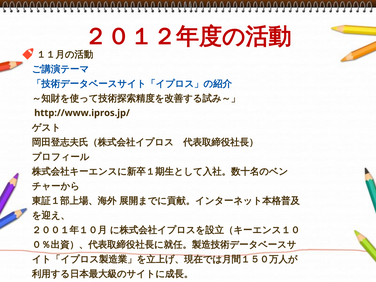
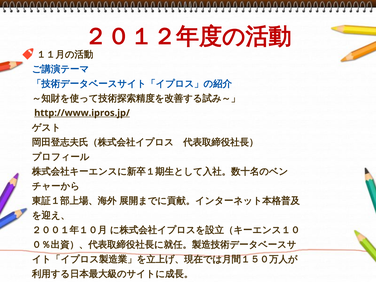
http://www.ipros.jp/ underline: none -> present (82, 113)
